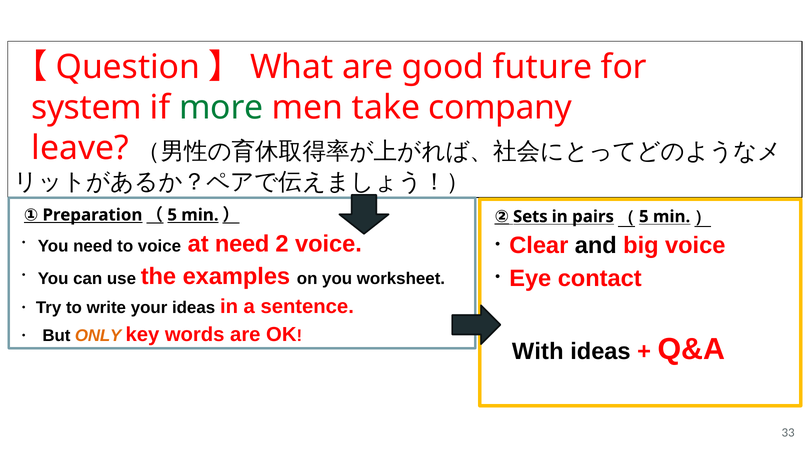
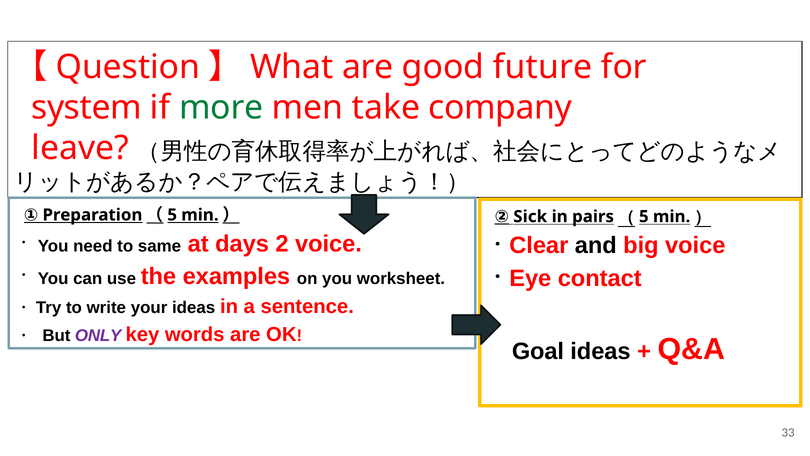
Sets: Sets -> Sick (530, 216)
to voice: voice -> same (159, 246)
at need: need -> days (242, 244)
ONLY colour: orange -> purple (98, 335)
With: With -> Goal (538, 351)
